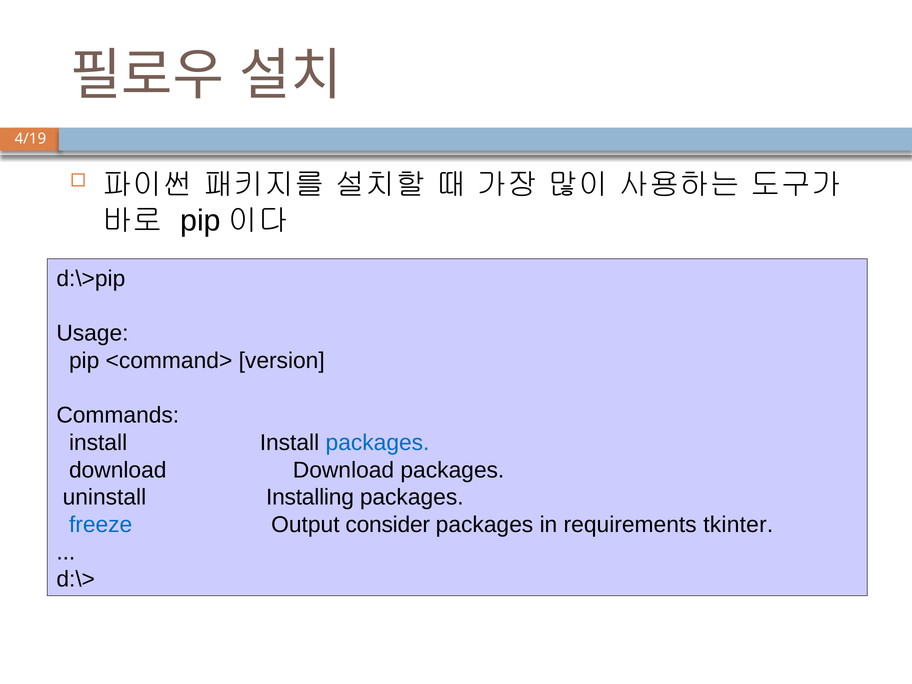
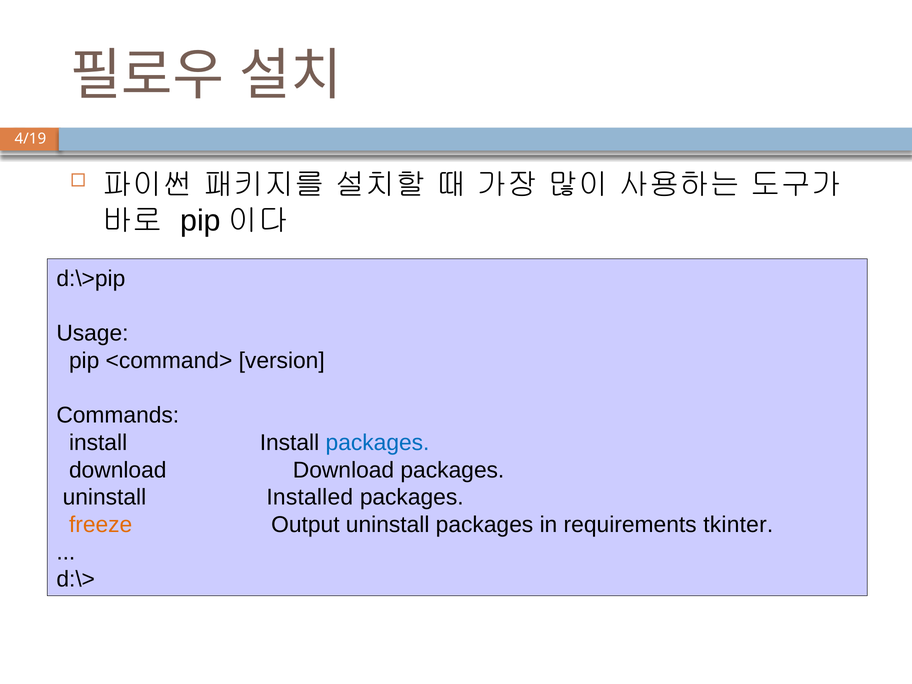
Installing: Installing -> Installed (310, 497)
freeze colour: blue -> orange (101, 525)
Output consider: consider -> uninstall (388, 525)
